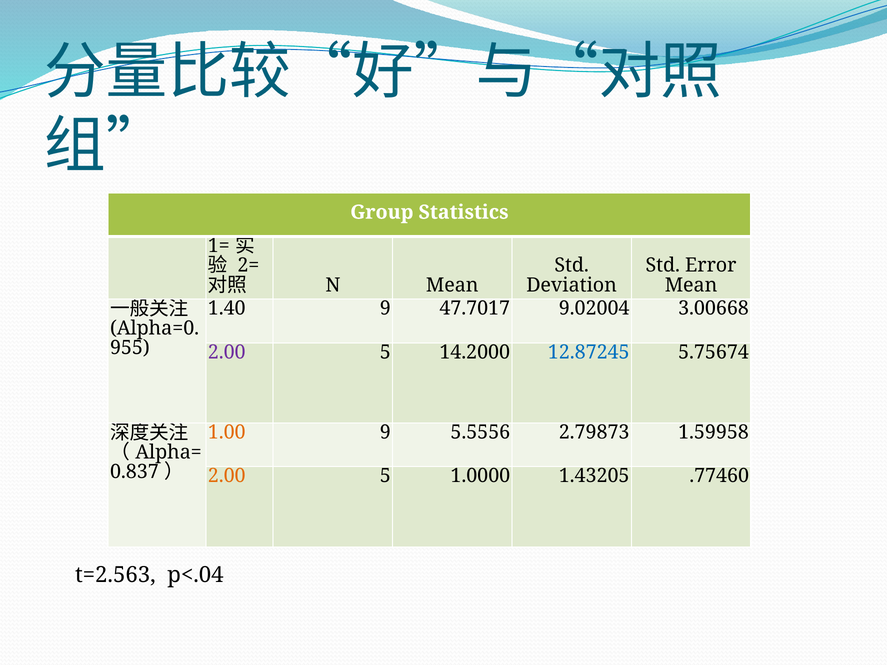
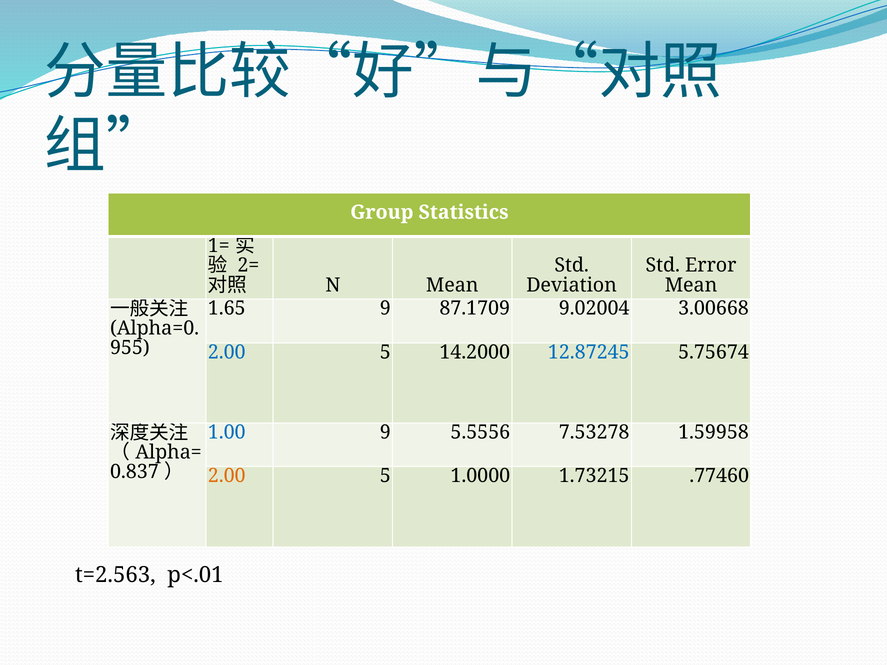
1.40: 1.40 -> 1.65 (227, 309)
47.7017: 47.7017 -> 87.1709 (475, 309)
2.00 colour: purple -> blue (227, 352)
1.00 colour: orange -> blue (227, 433)
2.79873: 2.79873 -> 7.53278 (594, 433)
1.43205: 1.43205 -> 1.73215 (594, 476)
p<.04: p<.04 -> p<.01 (195, 575)
